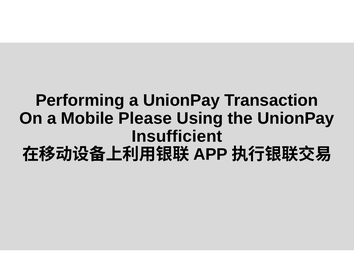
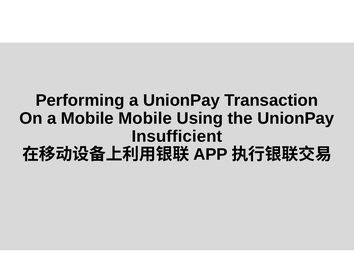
Mobile Please: Please -> Mobile (145, 119)
